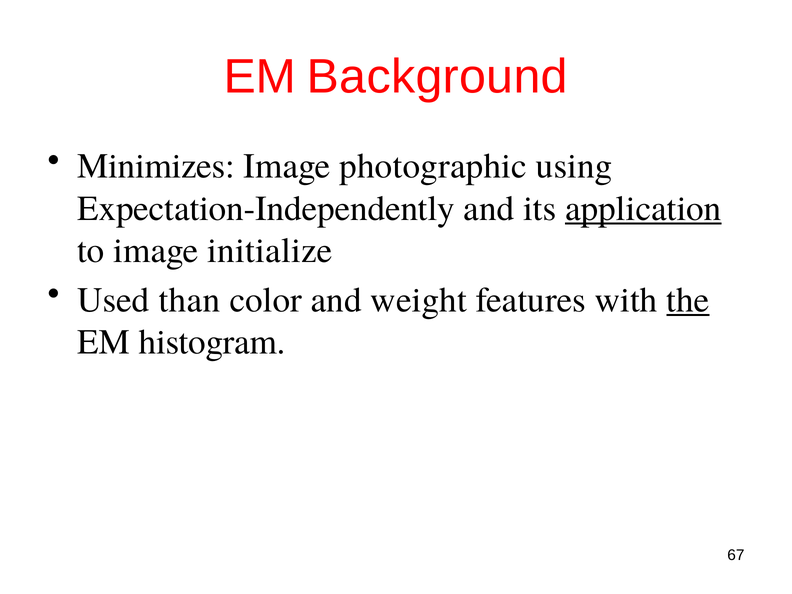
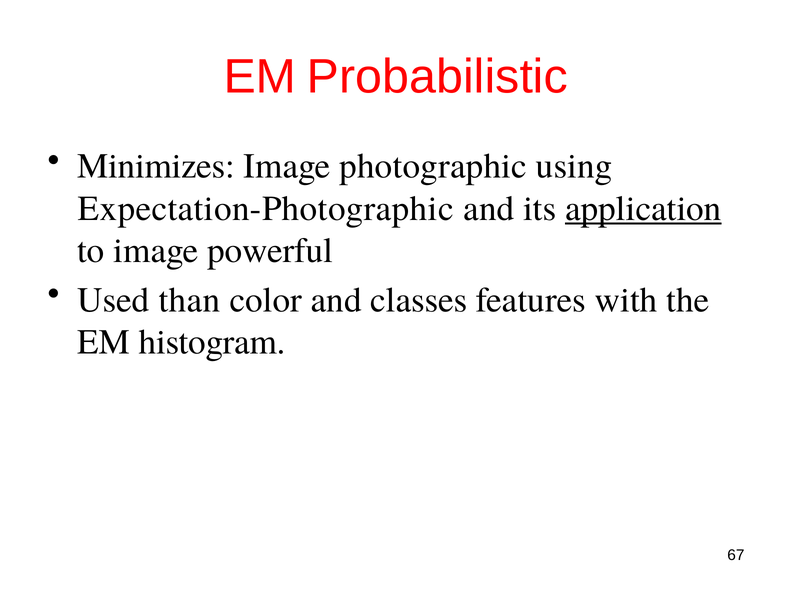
Background: Background -> Probabilistic (437, 77)
Expectation-Independently: Expectation-Independently -> Expectation-Photographic (266, 208)
initialize: initialize -> powerful (270, 251)
weight: weight -> classes (419, 300)
the underline: present -> none (688, 300)
